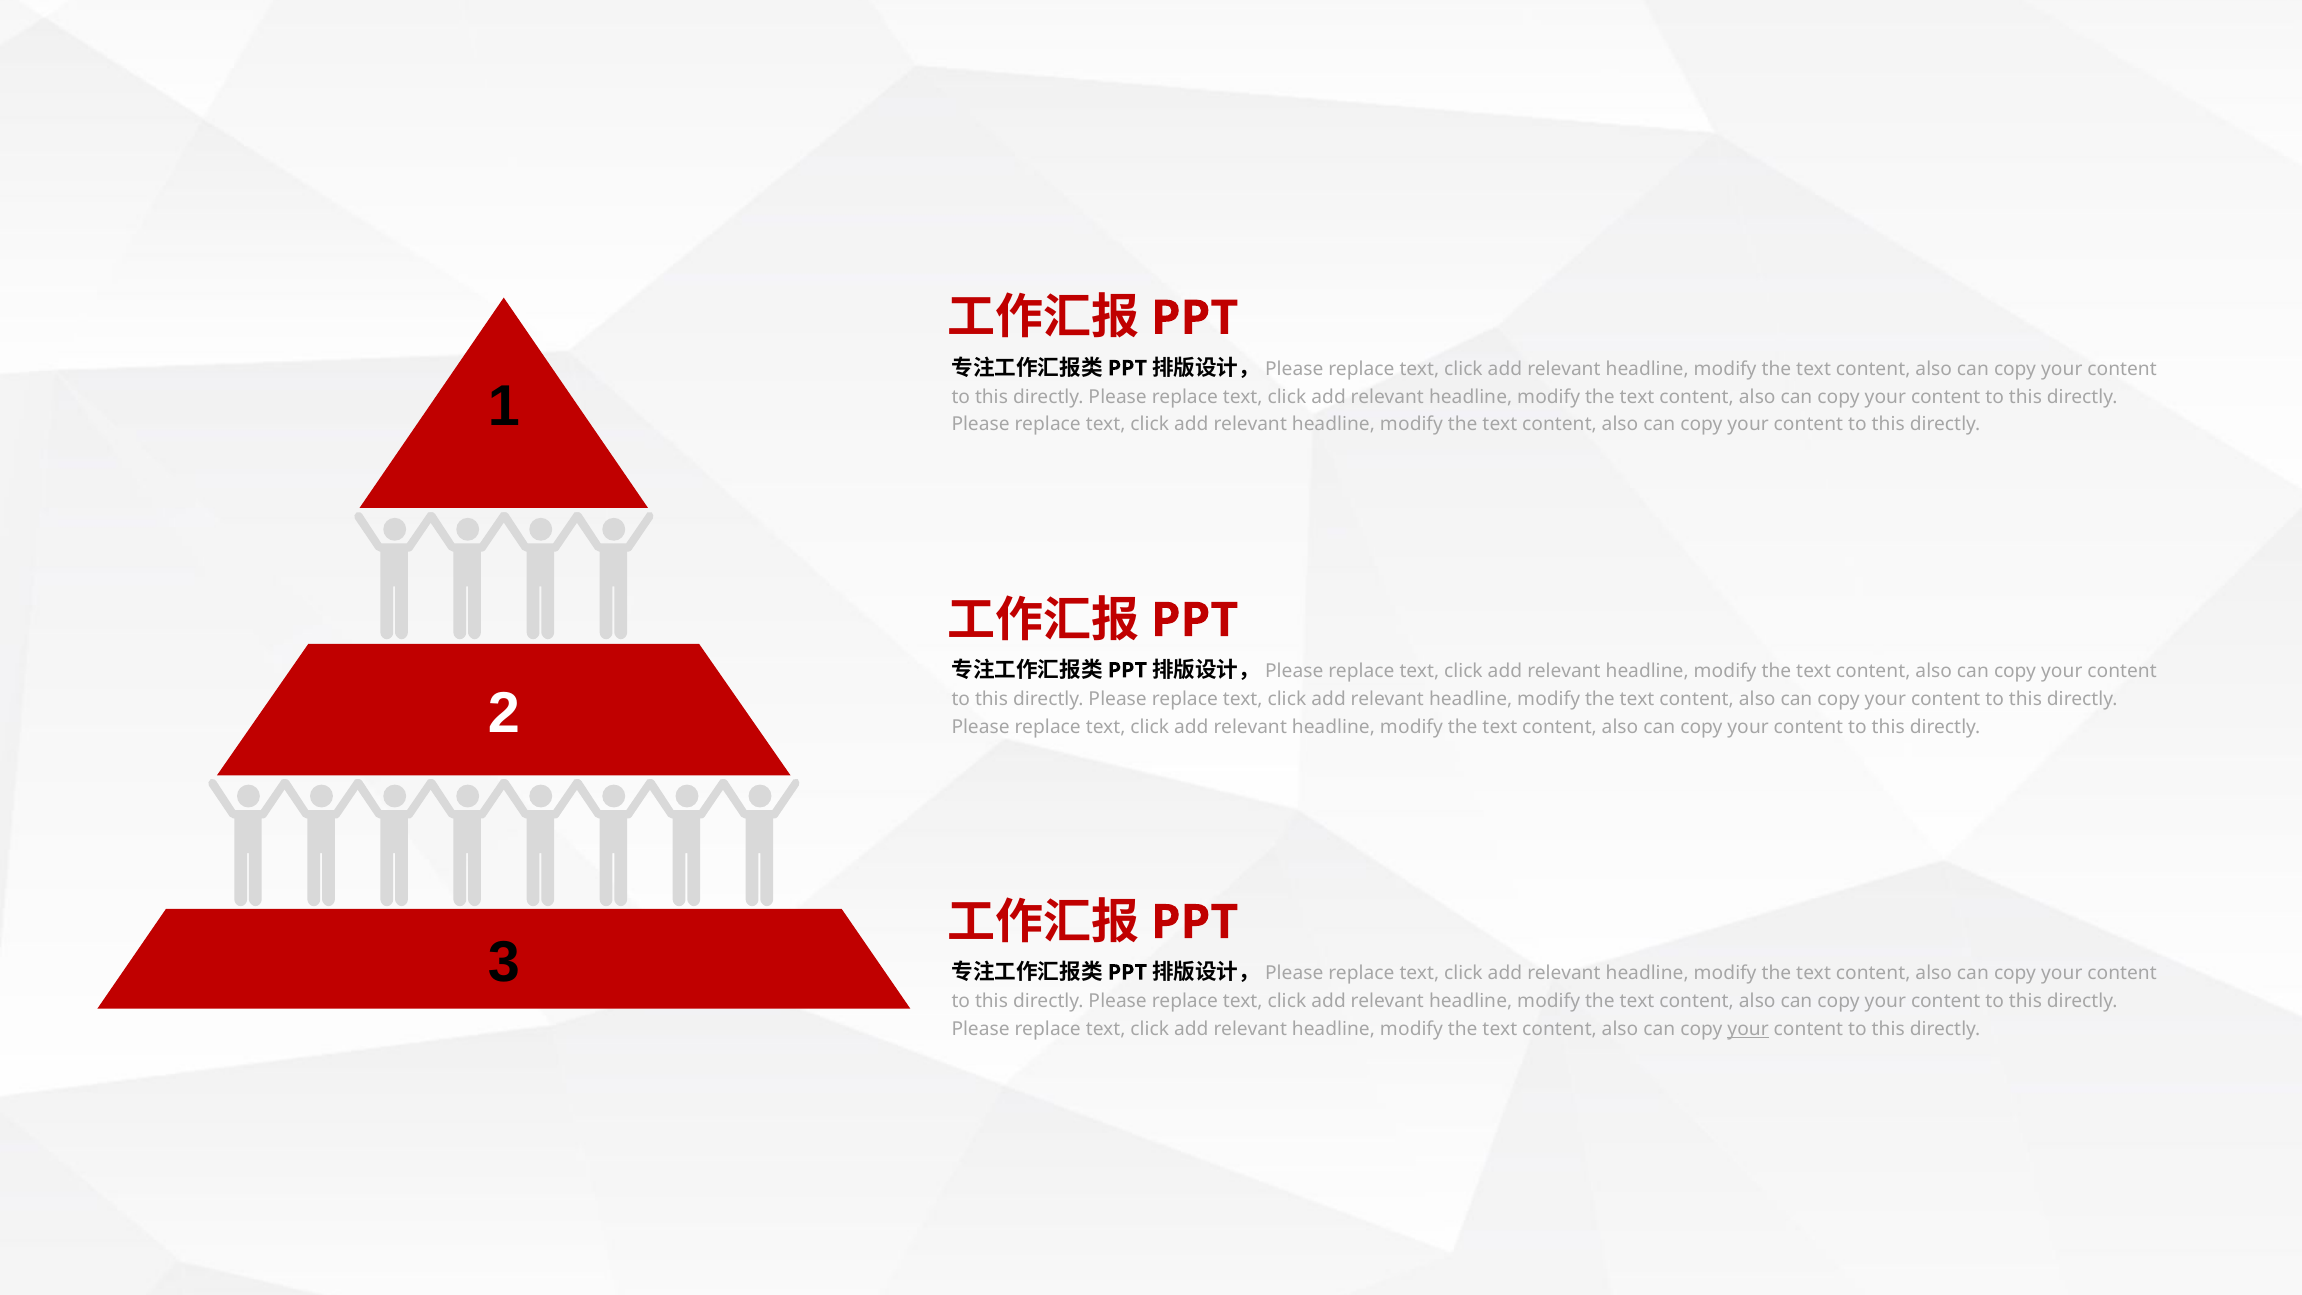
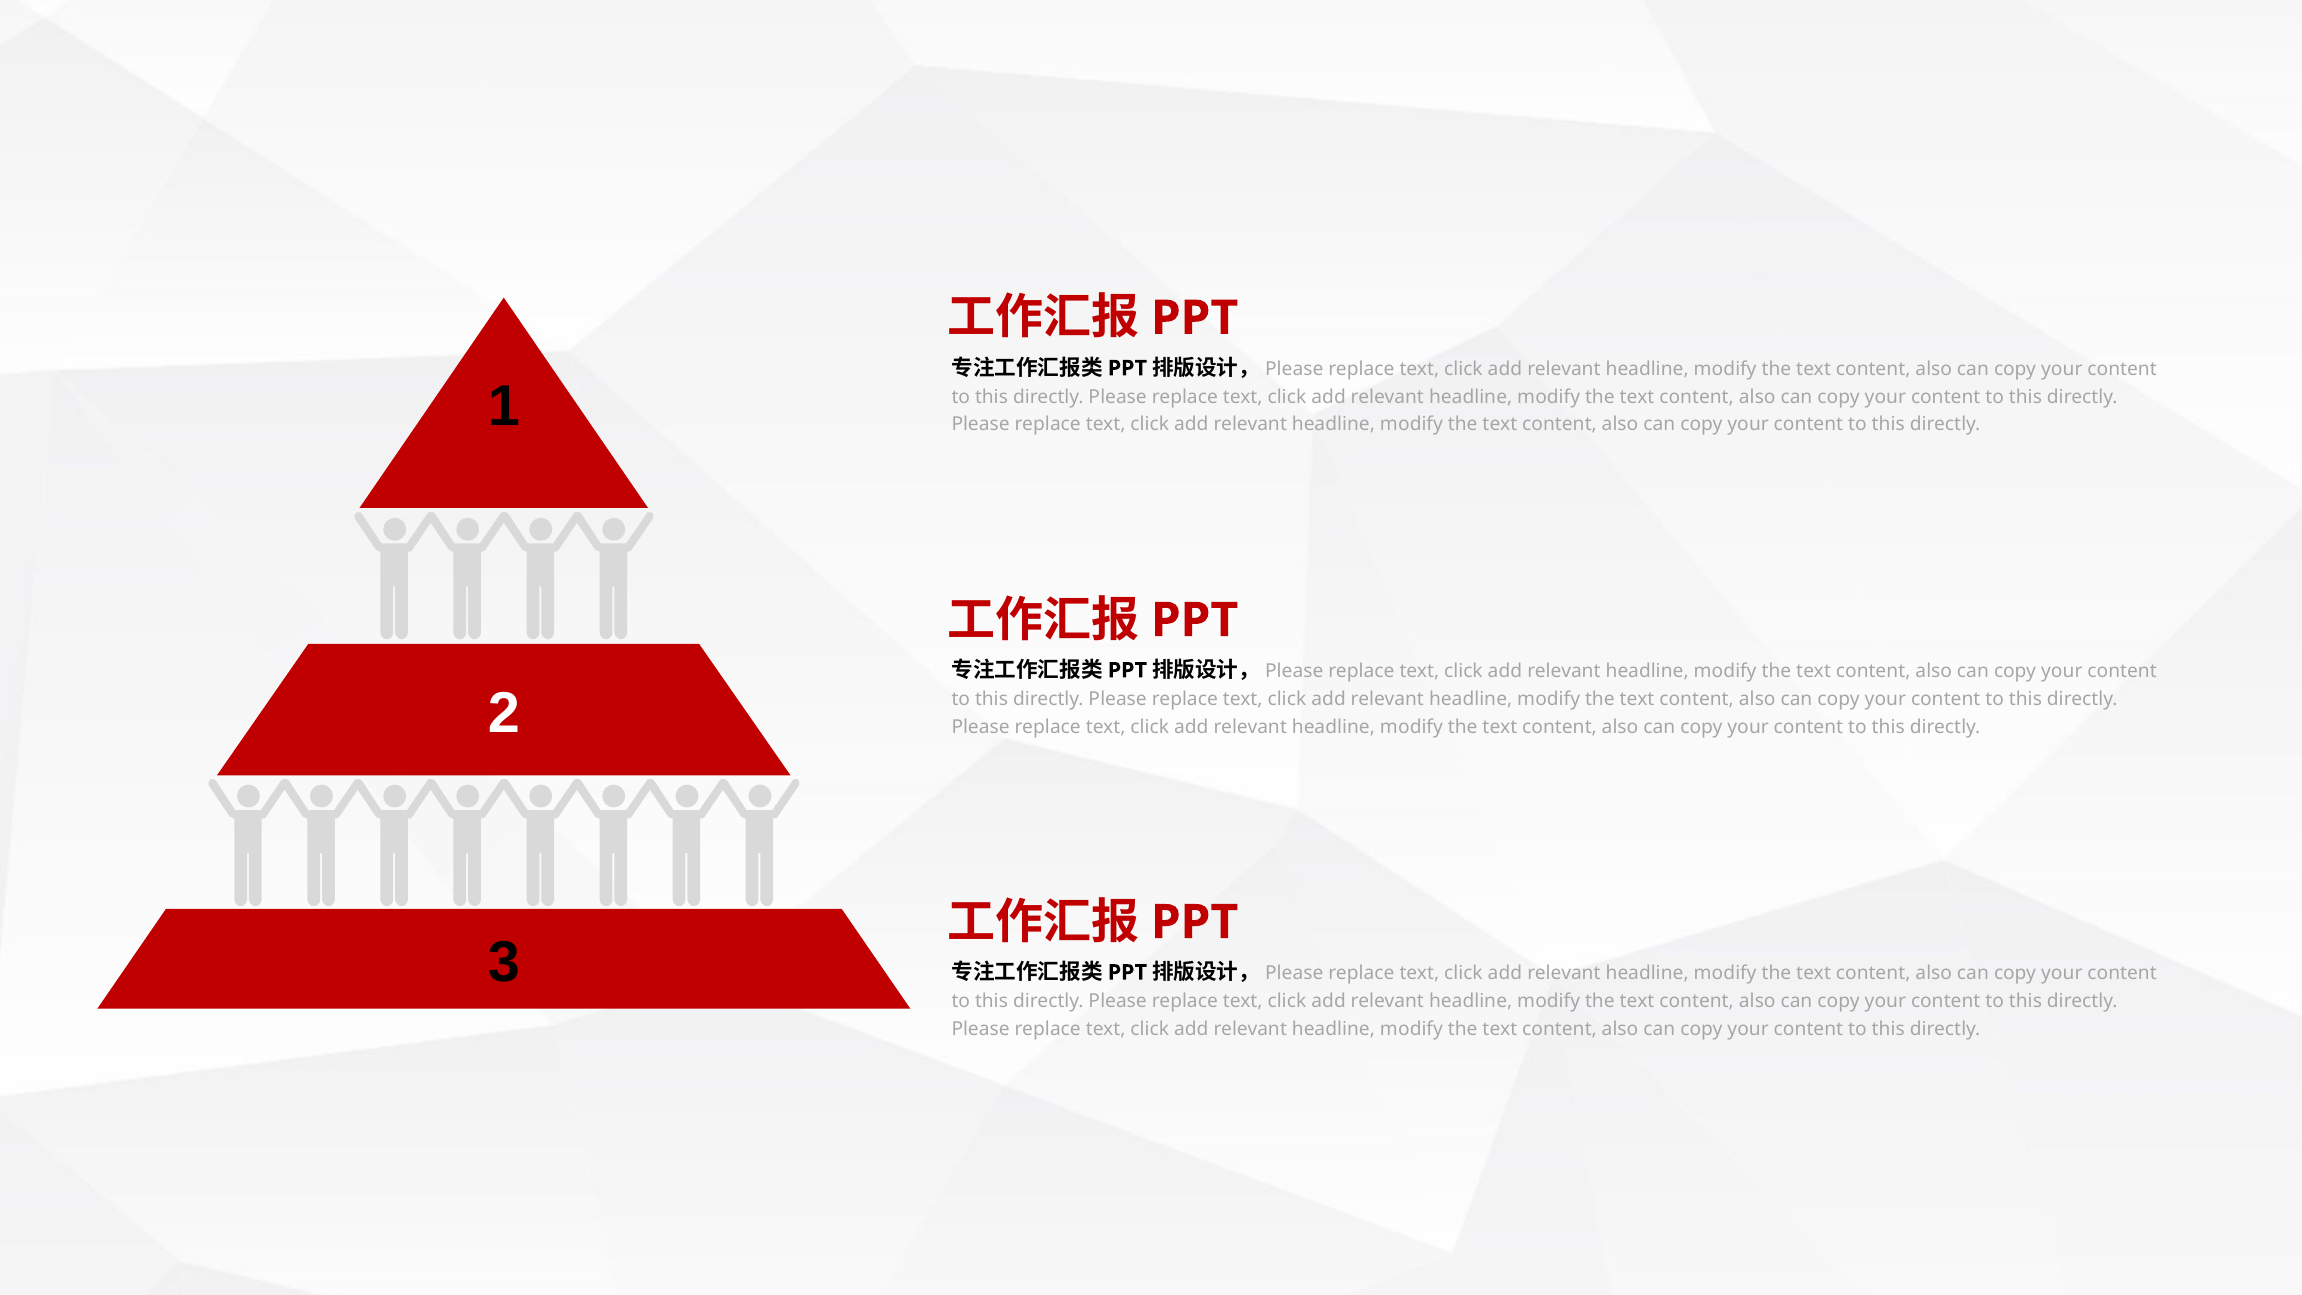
your underline: present -> none (1748, 1029)
